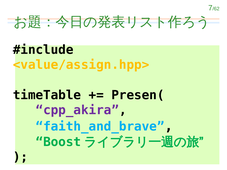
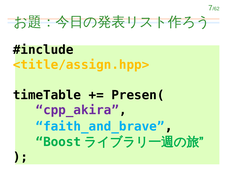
<value/assign.hpp>: <value/assign.hpp> -> <title/assign.hpp> (81, 65)
